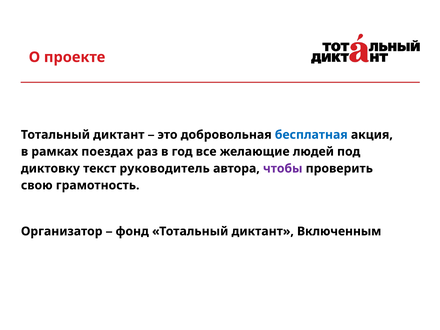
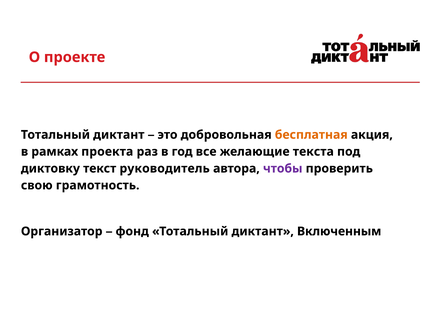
бесплатная colour: blue -> orange (311, 135)
поездах: поездах -> проекта (107, 152)
людей: людей -> текста (313, 152)
